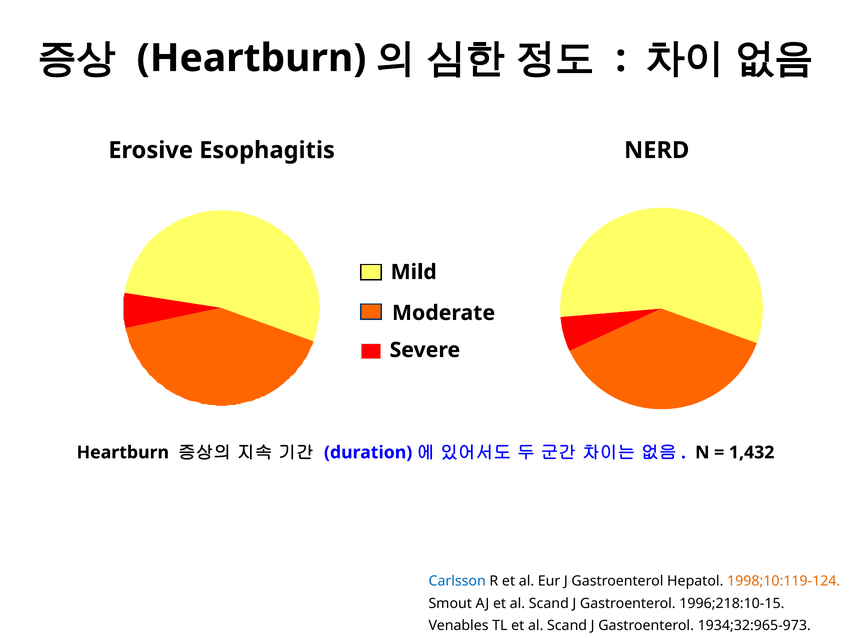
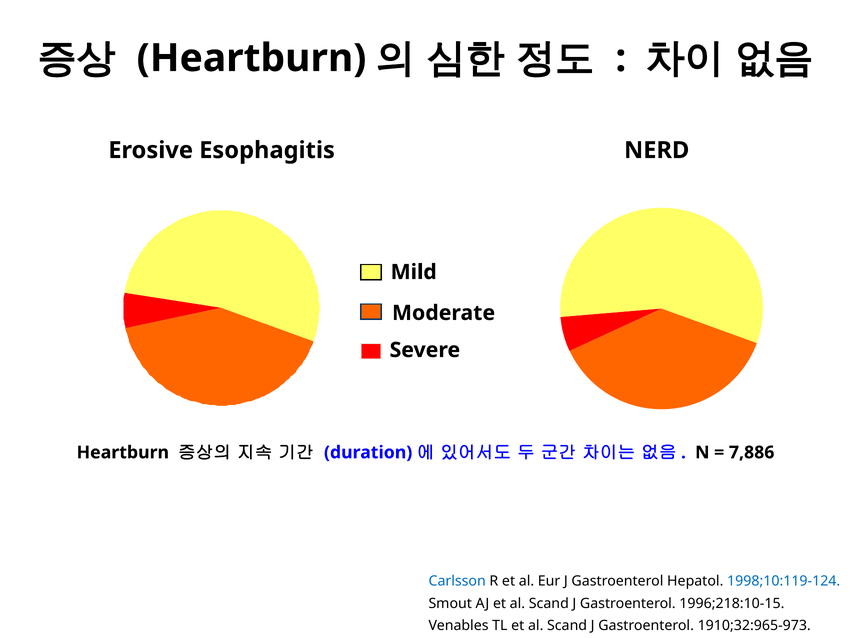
1,432: 1,432 -> 7,886 (752, 453)
1998;10:119-124 colour: orange -> blue (784, 582)
1934;32:965-973: 1934;32:965-973 -> 1910;32:965-973 (754, 626)
